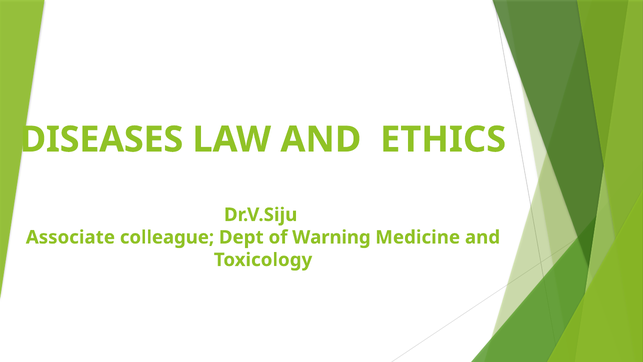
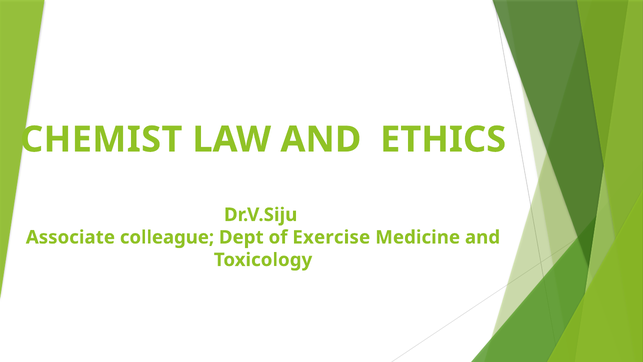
DISEASES: DISEASES -> CHEMIST (101, 139)
Warning: Warning -> Exercise (331, 237)
